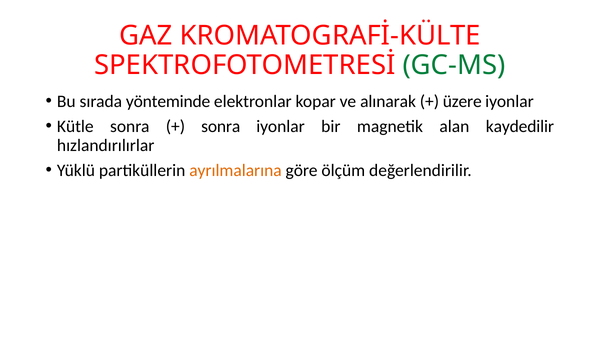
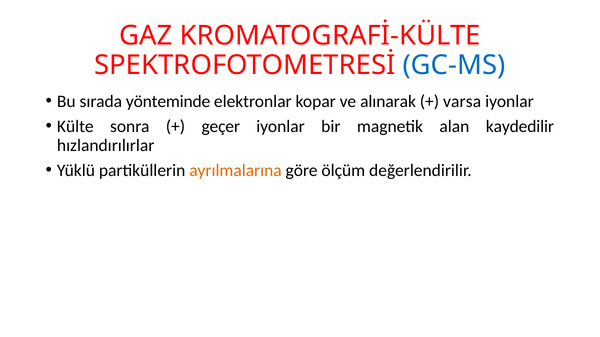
GC-MS colour: green -> blue (454, 65)
üzere: üzere -> varsa (462, 101)
Kütle: Kütle -> Külte (75, 127)
sonra: sonra -> geçer (221, 127)
